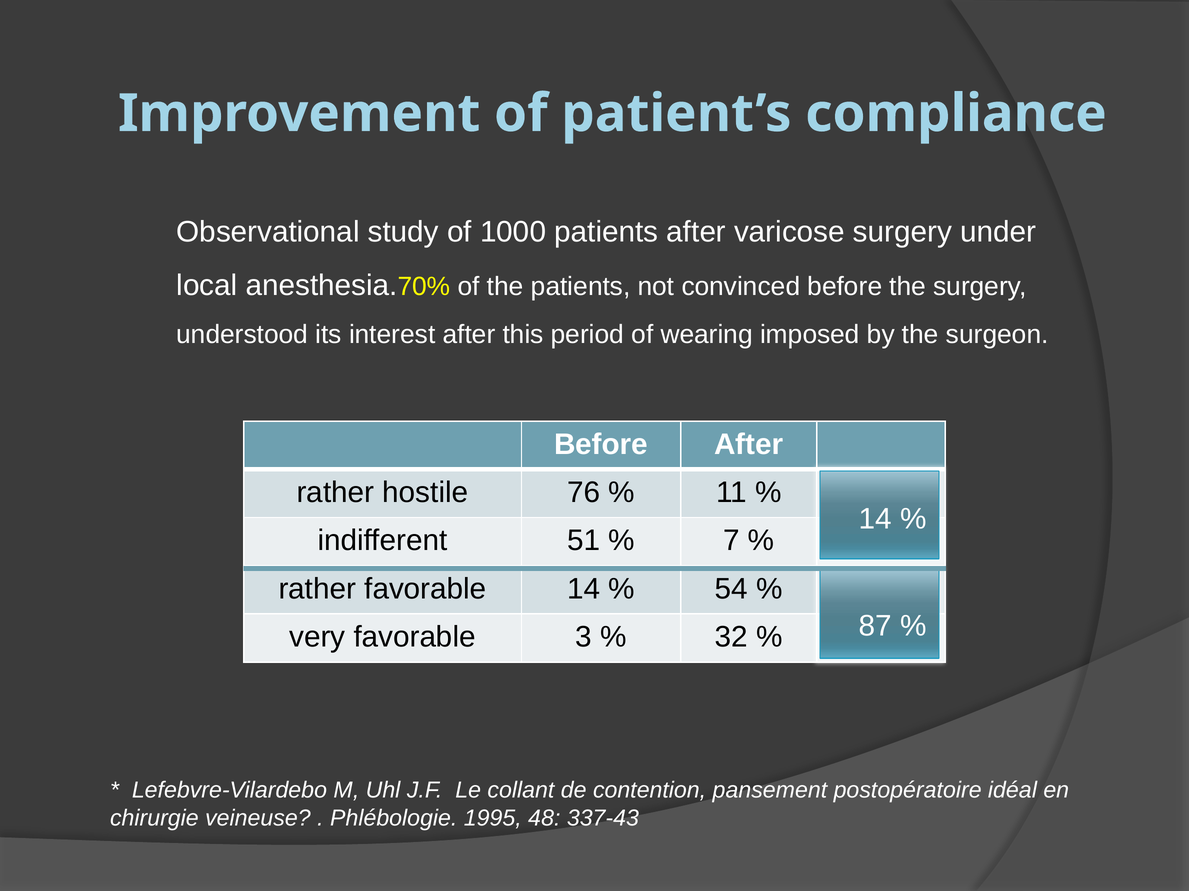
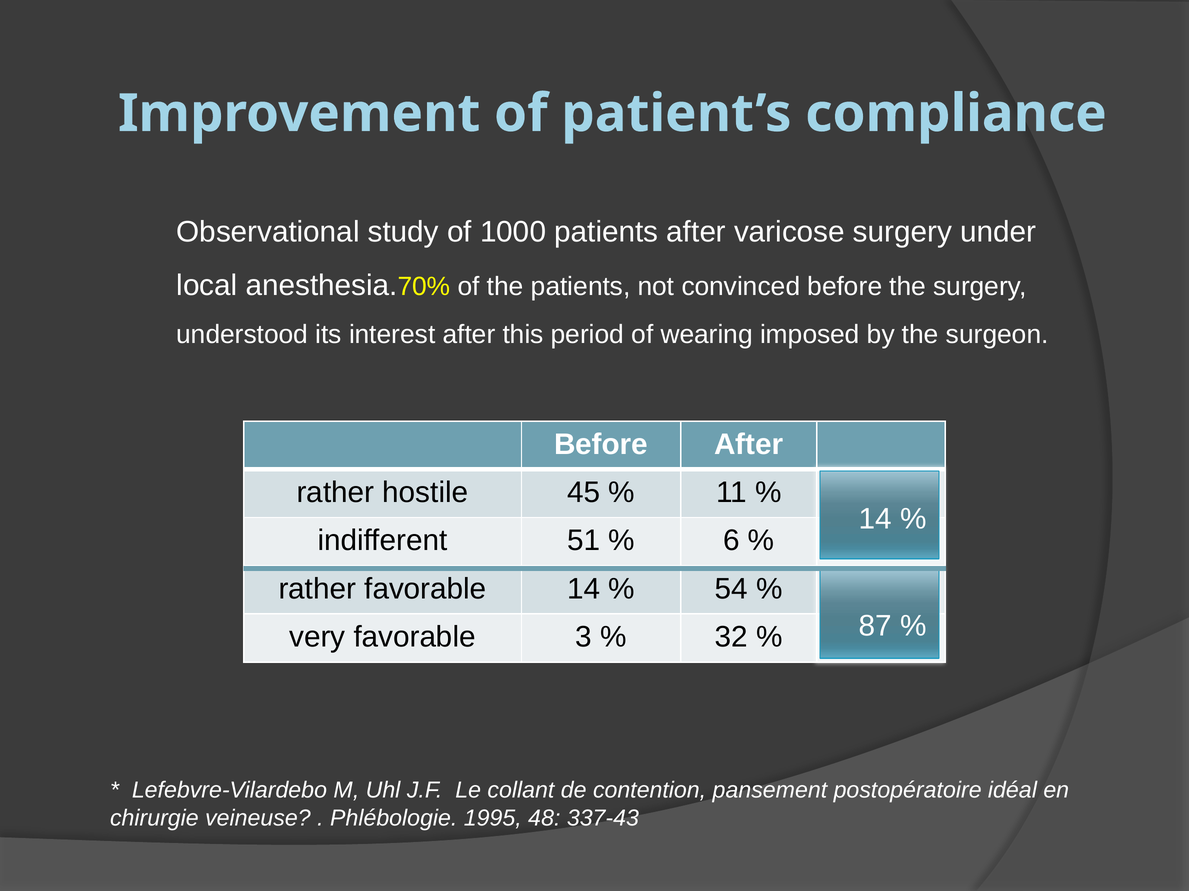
76: 76 -> 45 (584, 493)
7: 7 -> 6 (731, 541)
